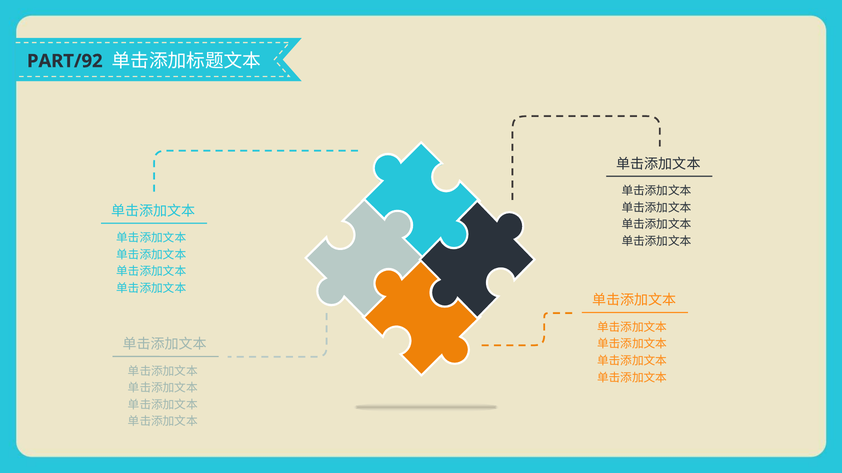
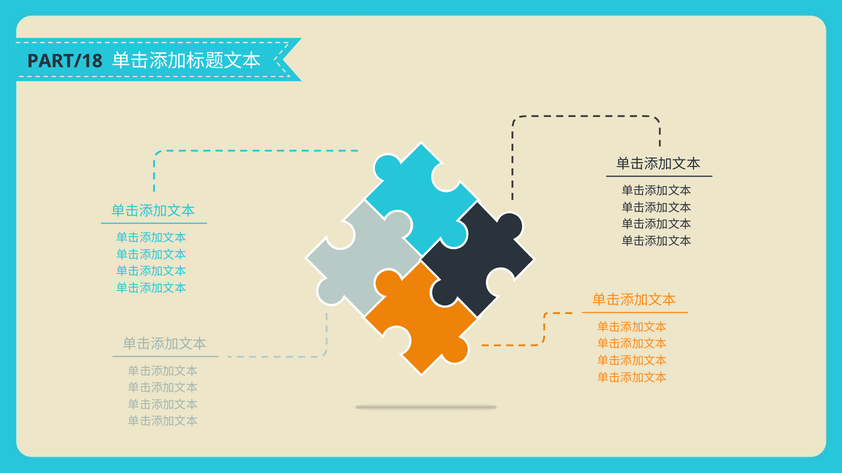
PART/92: PART/92 -> PART/18 (65, 61)
